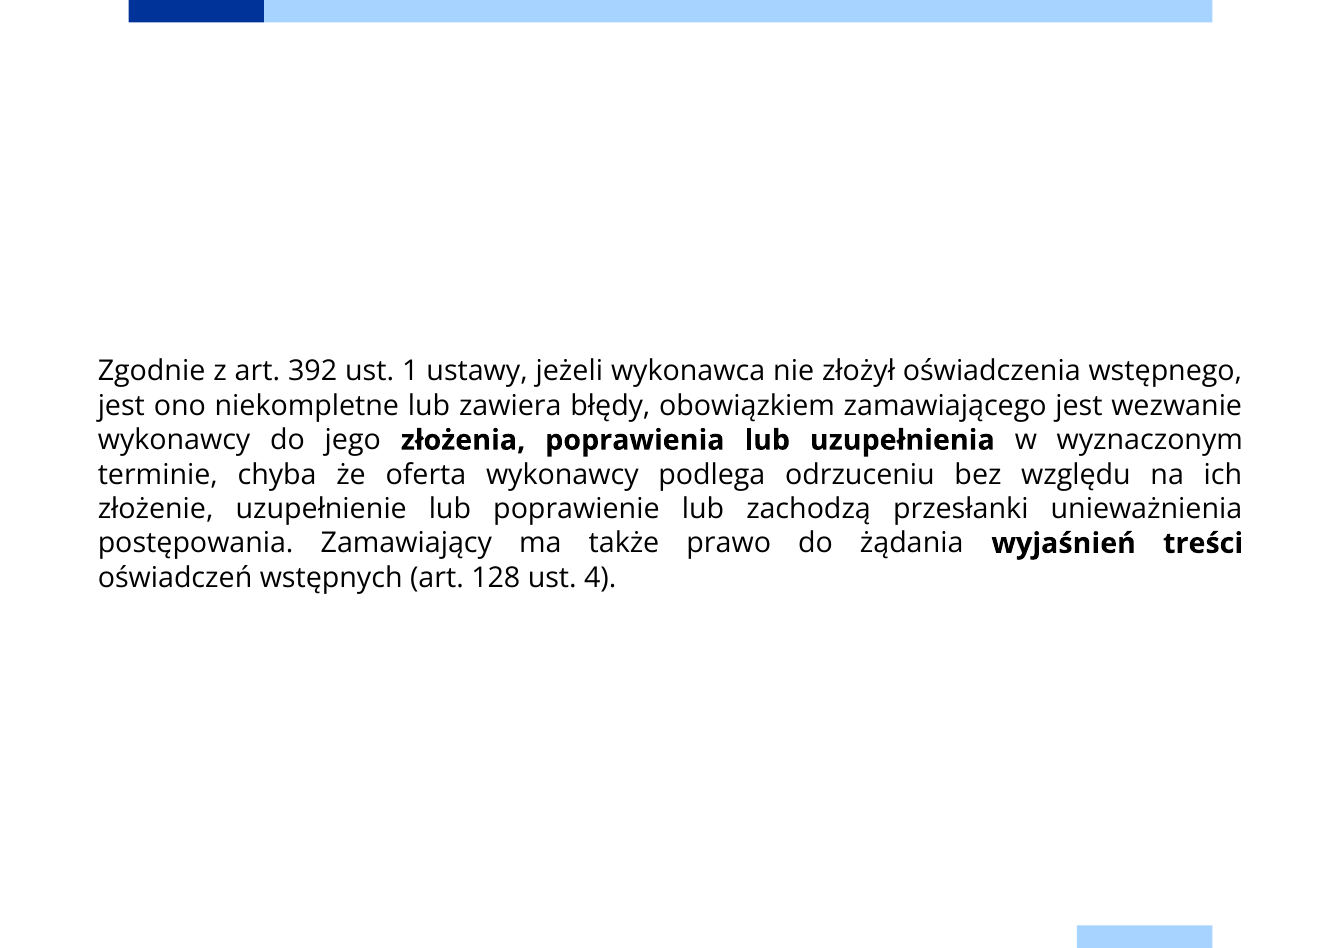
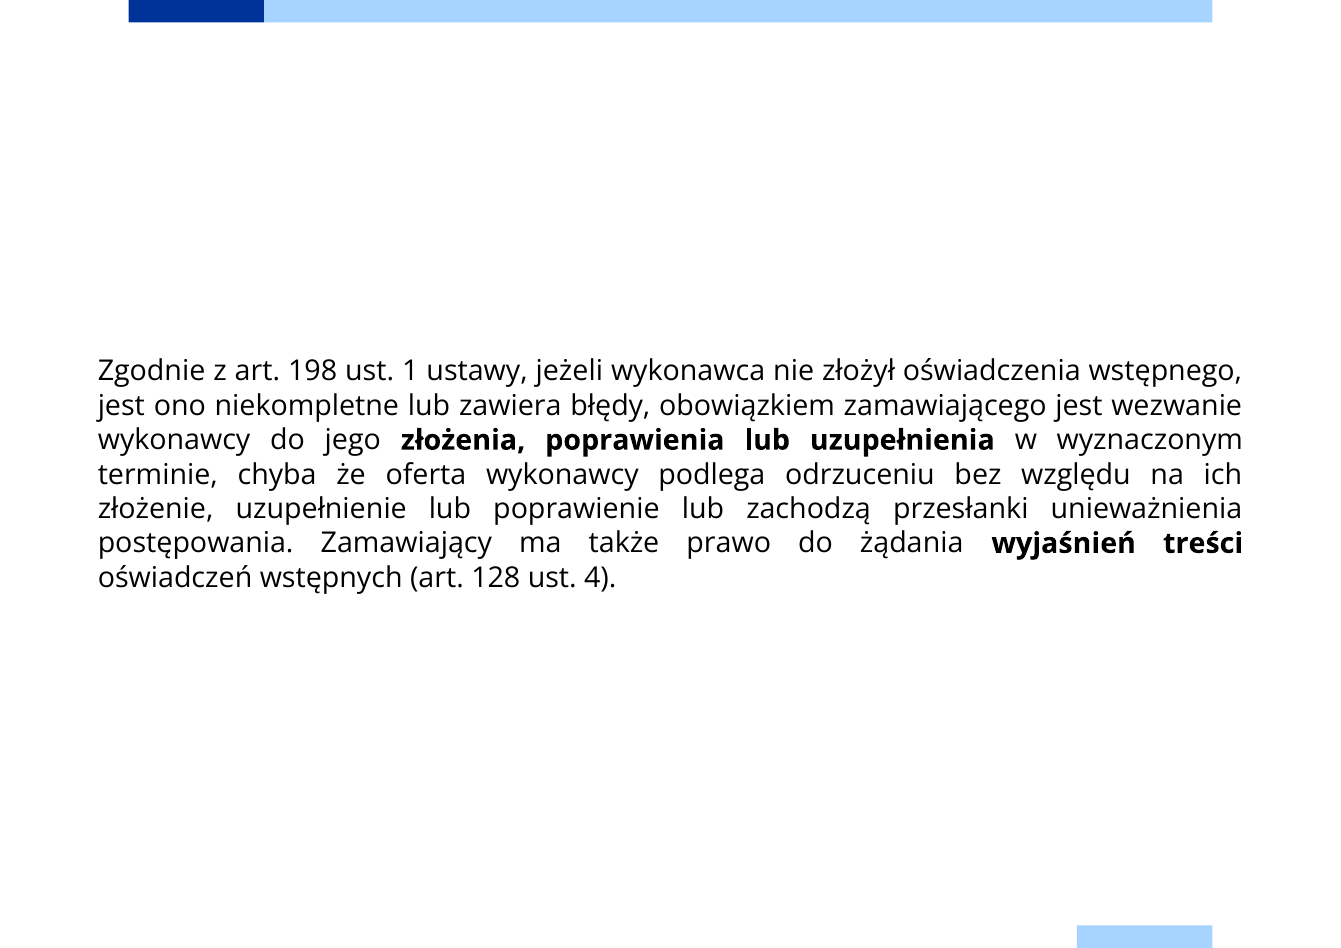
392: 392 -> 198 (313, 371)
